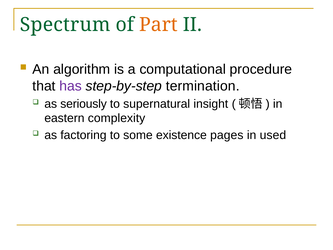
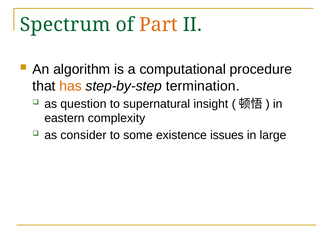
has colour: purple -> orange (71, 86)
seriously: seriously -> question (83, 104)
factoring: factoring -> consider (83, 135)
pages: pages -> issues (227, 135)
used: used -> large (273, 135)
